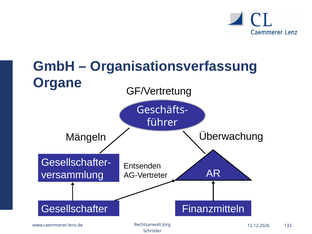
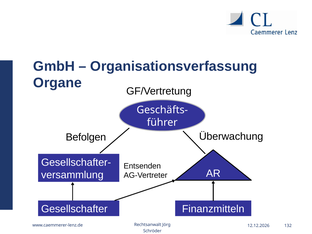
Mängeln: Mängeln -> Befolgen (86, 137)
